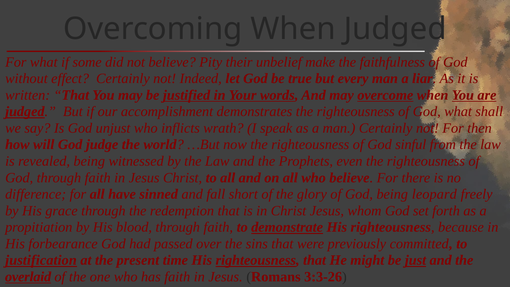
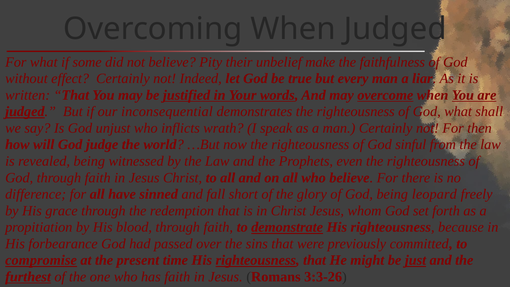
accomplishment: accomplishment -> inconsequential (167, 112)
justification: justification -> compromise (41, 260)
overlaid: overlaid -> furthest (28, 277)
